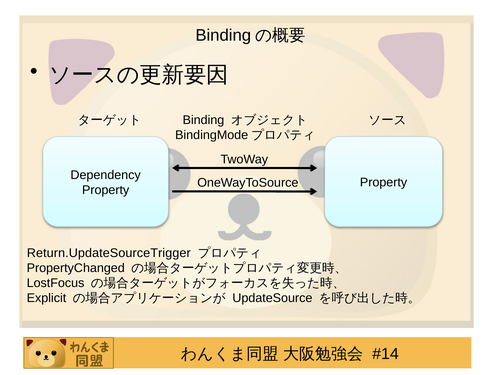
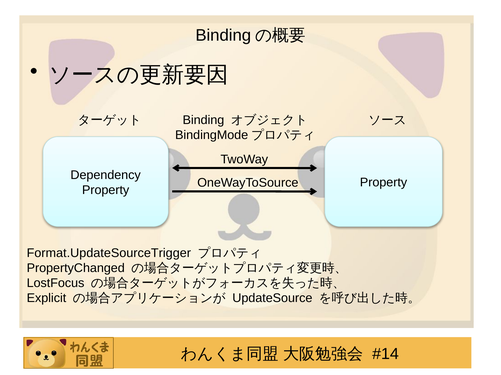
Return.UpdateSourceTrigger: Return.UpdateSourceTrigger -> Format.UpdateSourceTrigger (109, 254)
